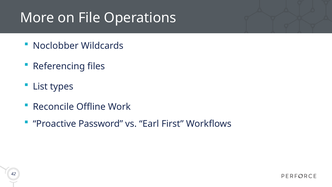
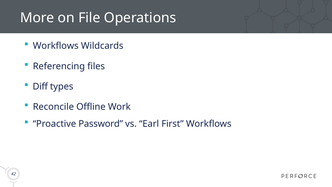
Noclobber: Noclobber -> Workflows (56, 46)
List: List -> Diff (40, 86)
